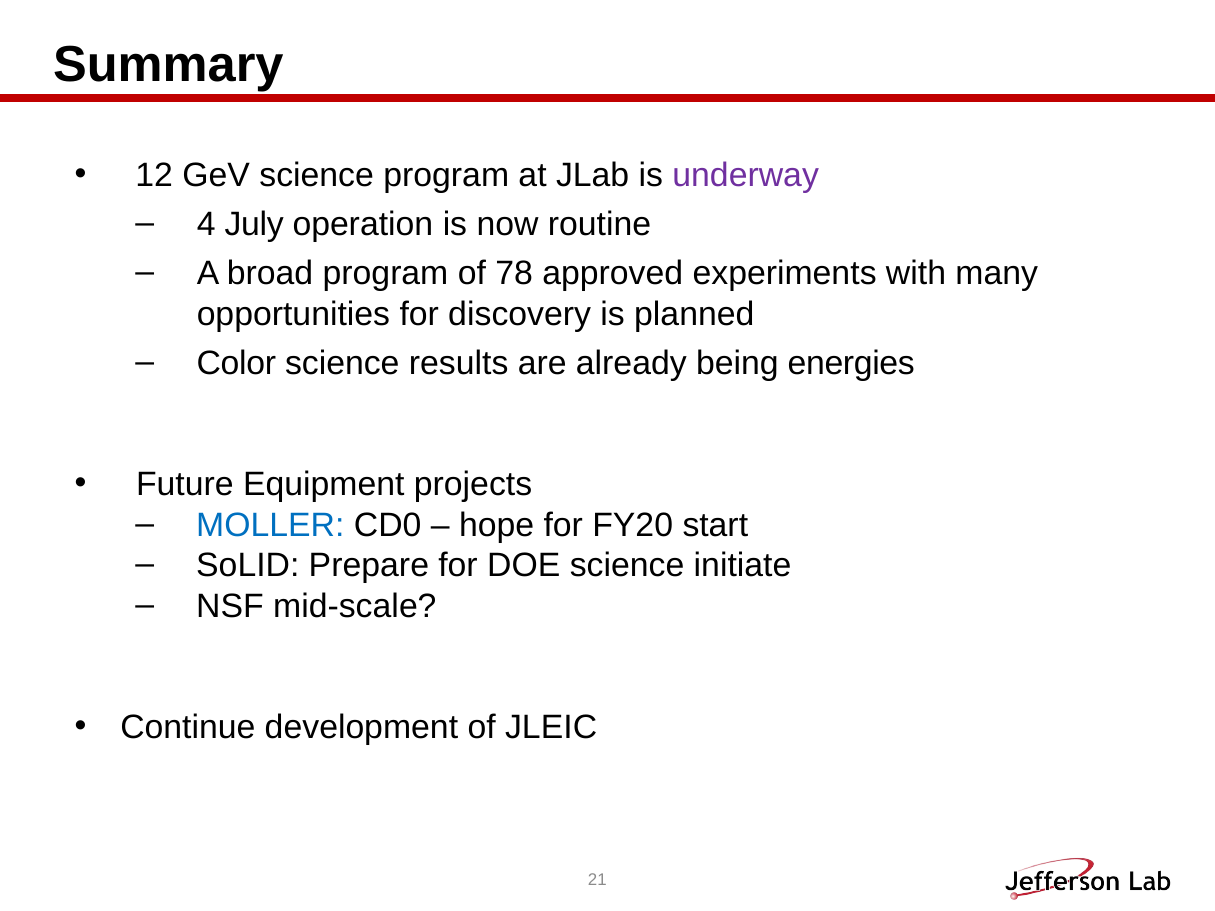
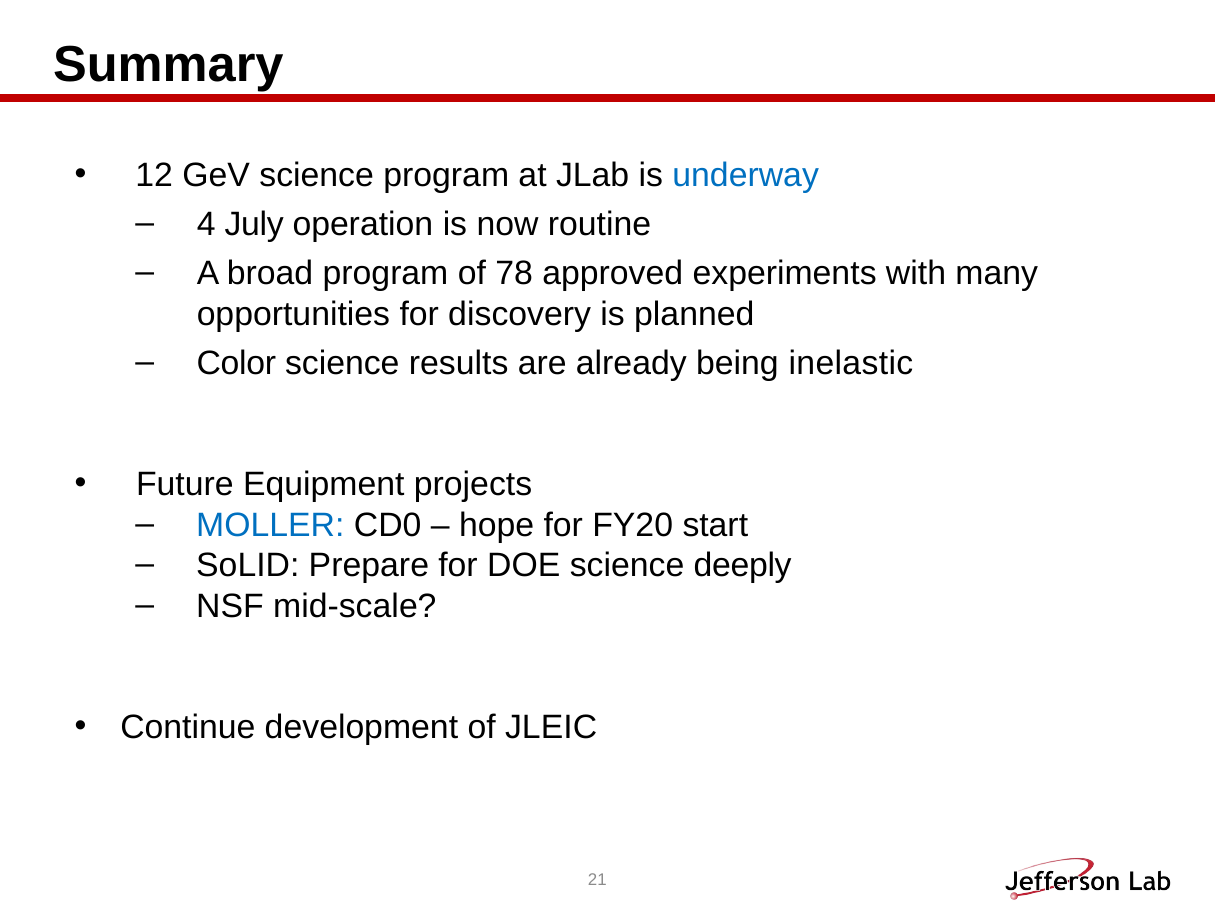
underway colour: purple -> blue (746, 176)
energies: energies -> inelastic (851, 363)
initiate: initiate -> deeply (743, 566)
